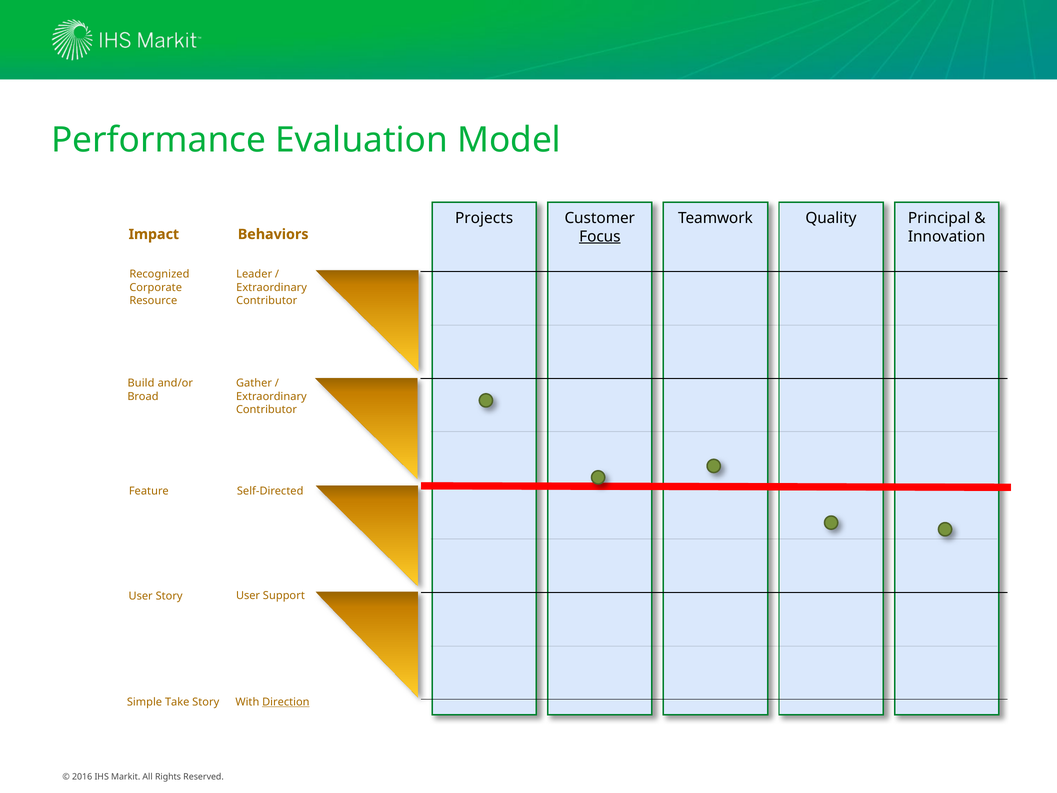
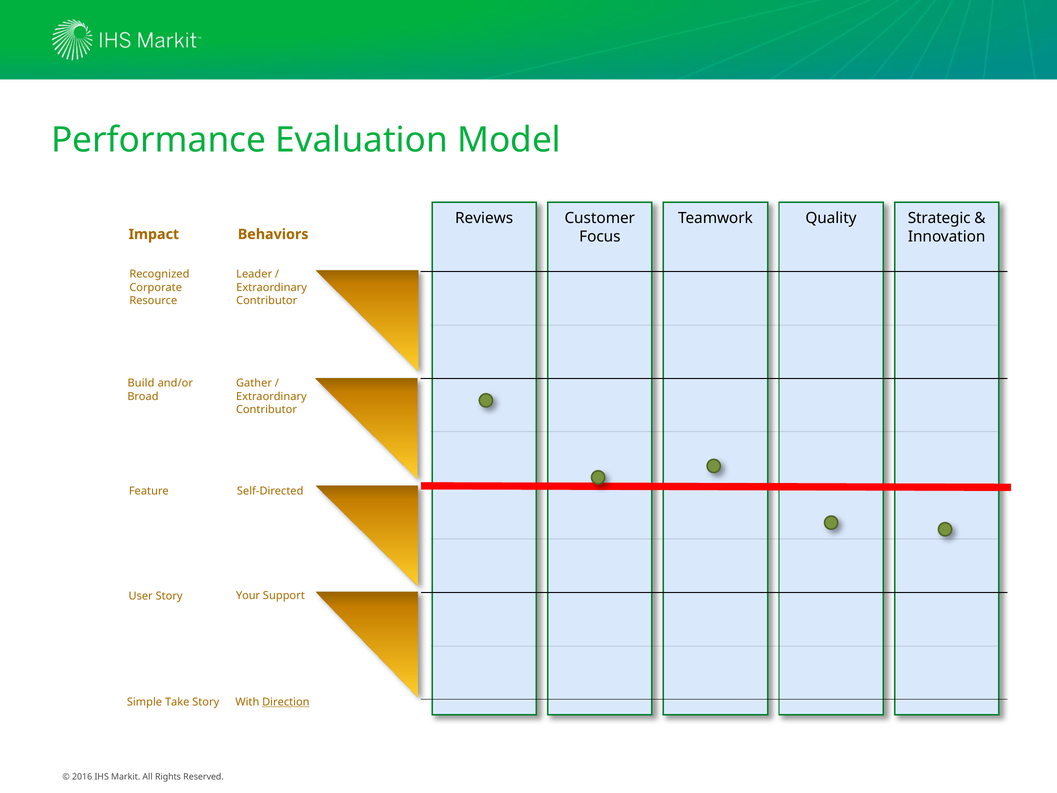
Projects: Projects -> Reviews (484, 218)
Principal: Principal -> Strategic (939, 218)
Focus underline: present -> none (600, 236)
User: User -> Your (248, 595)
